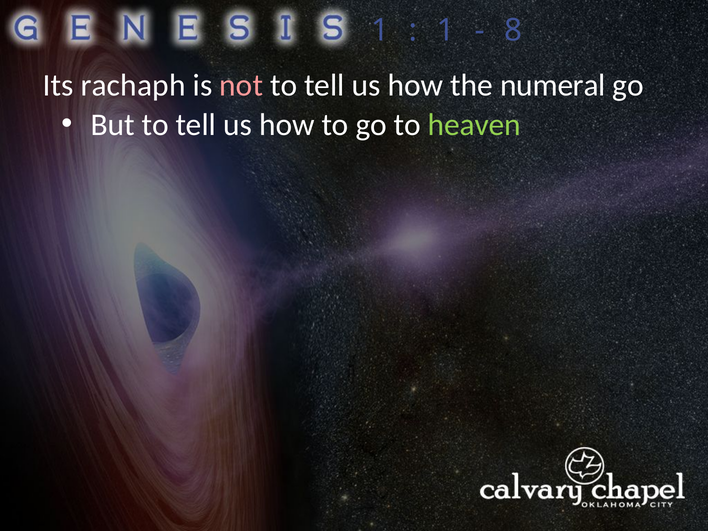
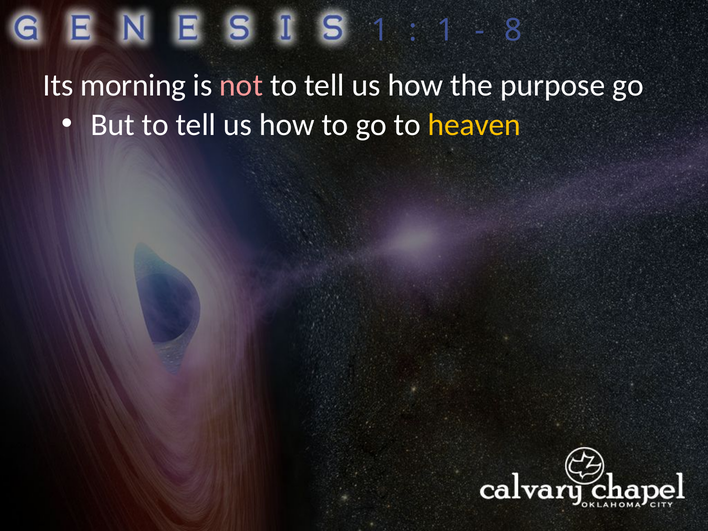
rachaph: rachaph -> morning (133, 85)
numeral: numeral -> purpose (553, 85)
heaven colour: light green -> yellow (474, 125)
